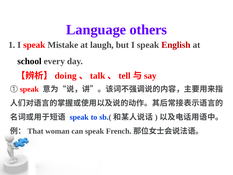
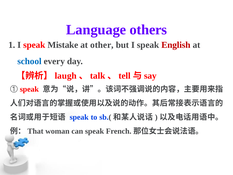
laugh: laugh -> other (102, 45)
school colour: black -> blue (29, 61)
doing: doing -> laugh (66, 76)
